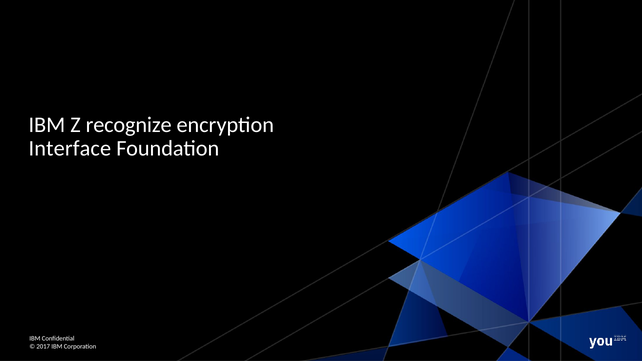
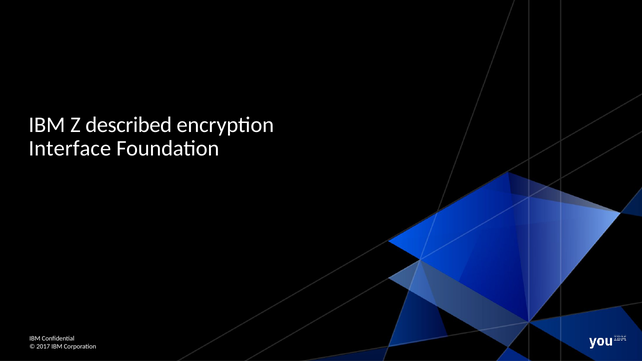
recognize: recognize -> described (129, 125)
